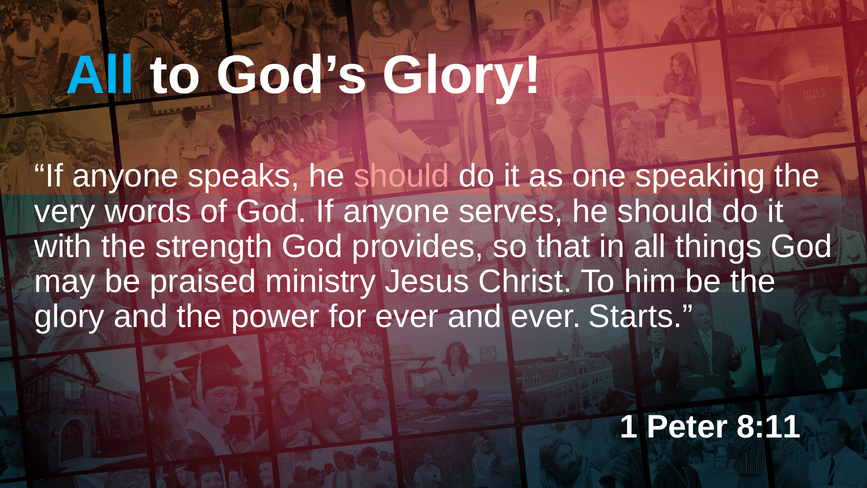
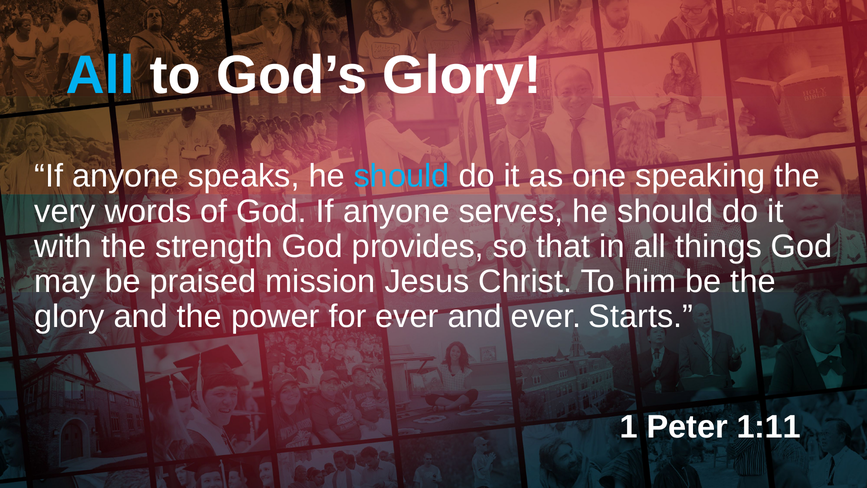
should colour: pink -> light blue (402, 176)
ministry: ministry -> mission (320, 281)
8:11: 8:11 -> 1:11 (769, 427)
